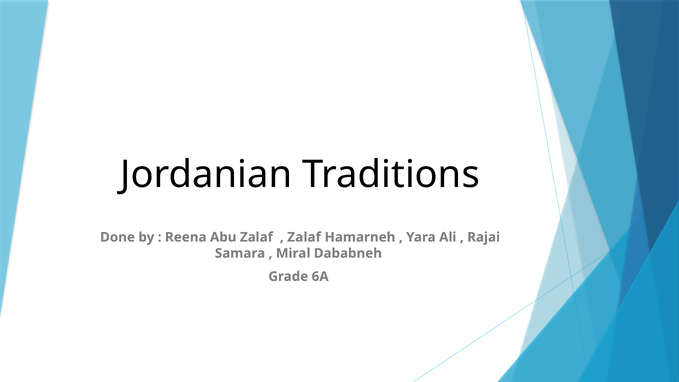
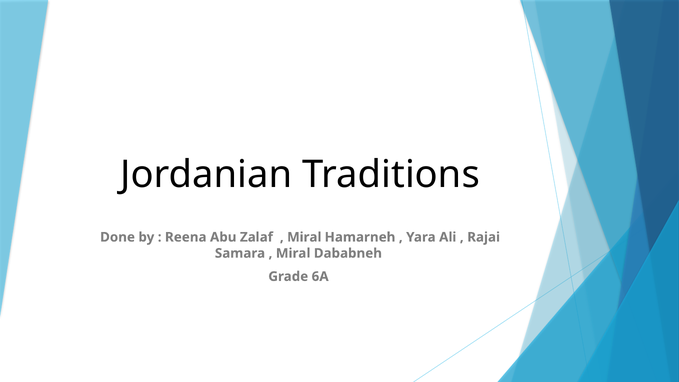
Zalaf: Zalaf -> Miral (304, 237)
